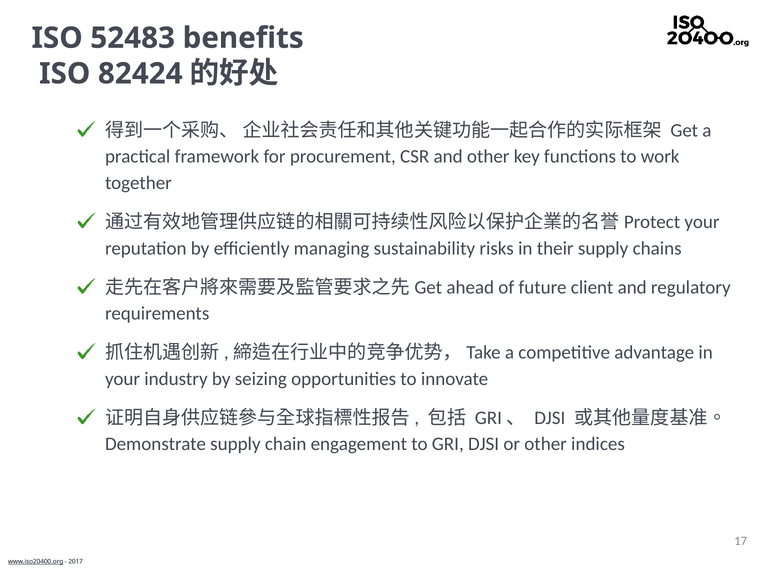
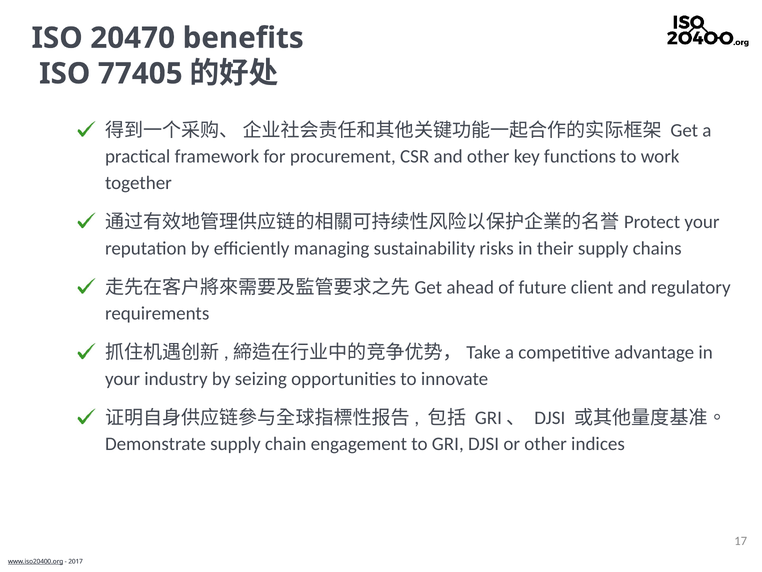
52483: 52483 -> 20470 (133, 38)
82424: 82424 -> 77405 (140, 74)
